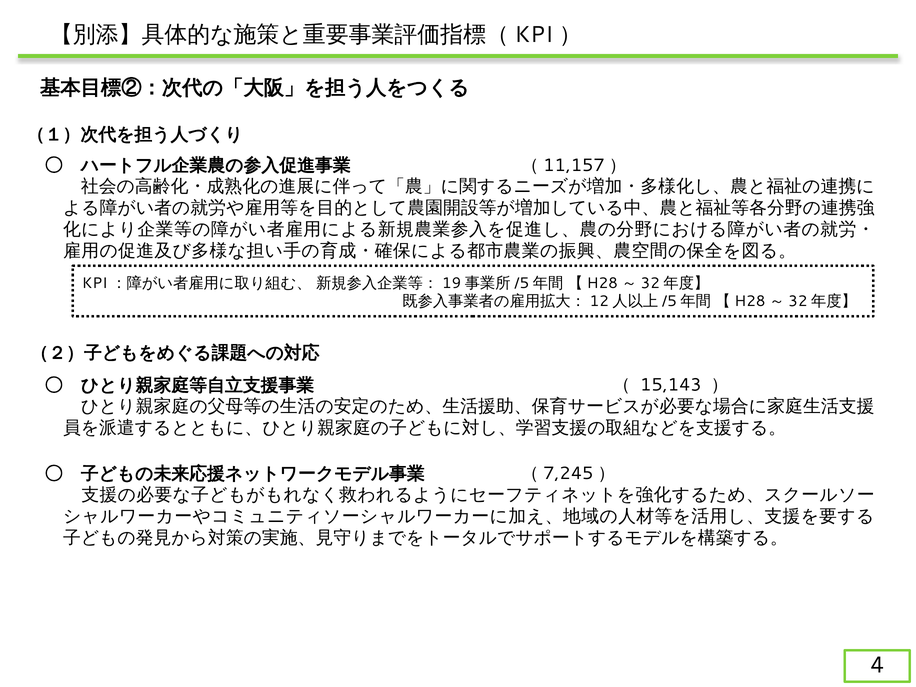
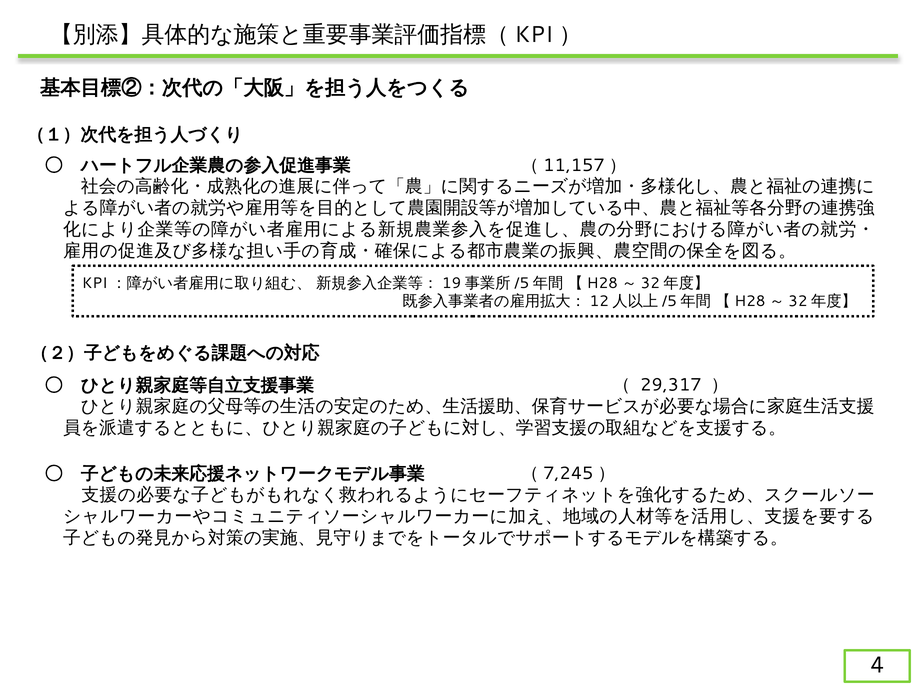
15,143: 15,143 -> 29,317 (671, 385)
